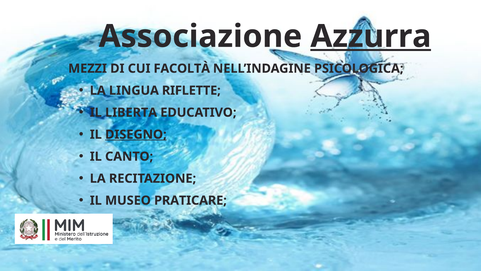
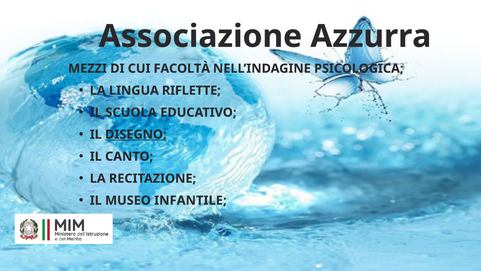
Azzurra underline: present -> none (371, 36)
LIBERTA: LIBERTA -> SCUOLA (131, 112)
PRATICARE: PRATICARE -> INFANTILE (190, 200)
